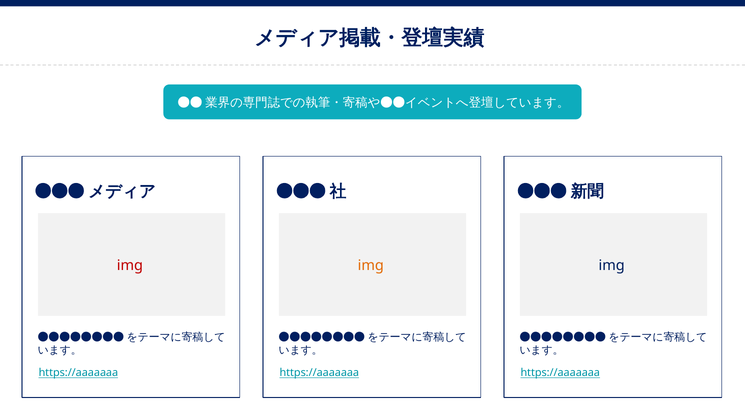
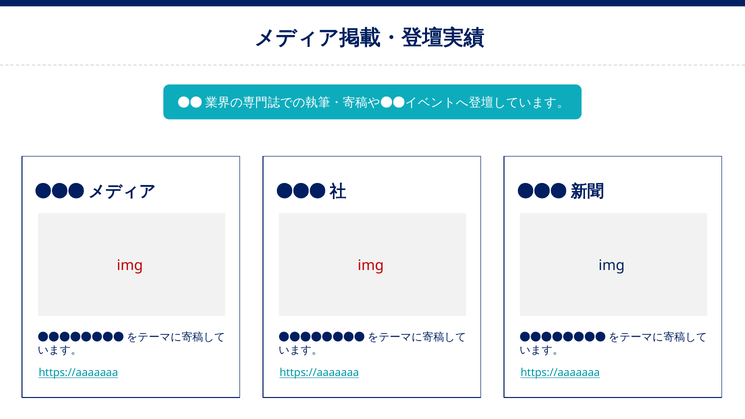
img colour: orange -> red (371, 265)
